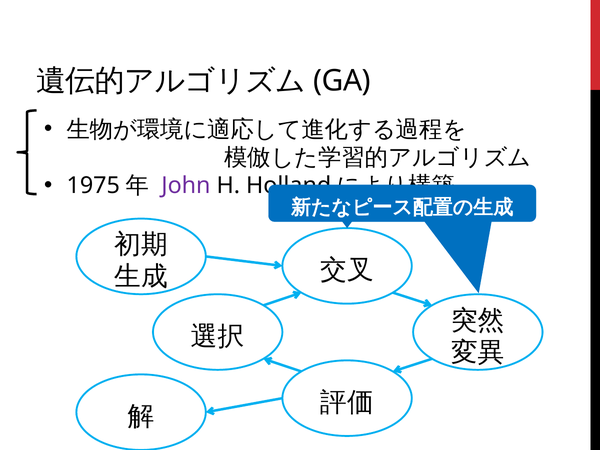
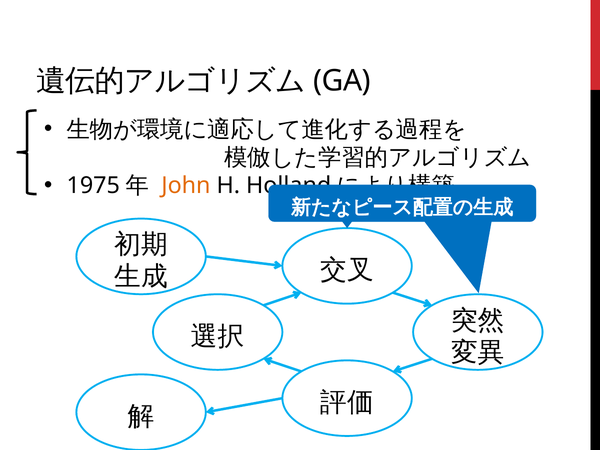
John colour: purple -> orange (186, 186)
